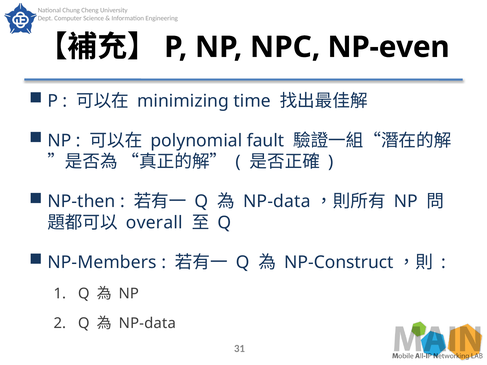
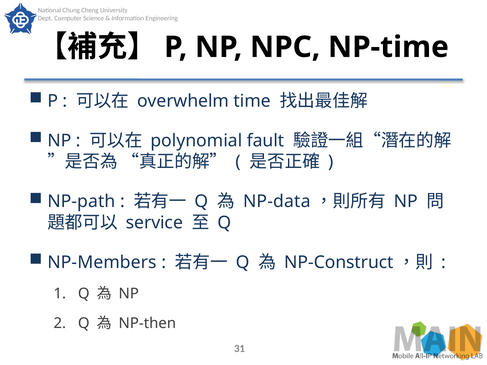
NP-even: NP-even -> NP-time (388, 47)
minimizing: minimizing -> overwhelm (183, 101)
NP-then: NP-then -> NP-path (81, 202)
overall: overall -> service (154, 223)
NP-data: NP-data -> NP-then (147, 324)
